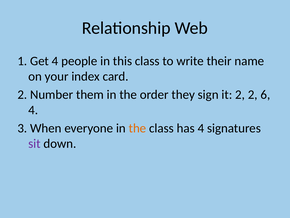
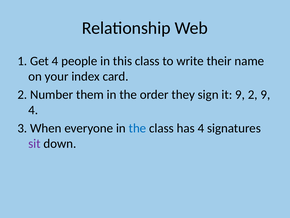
it 2: 2 -> 9 (240, 94)
2 6: 6 -> 9 (265, 94)
the colour: orange -> blue (137, 128)
